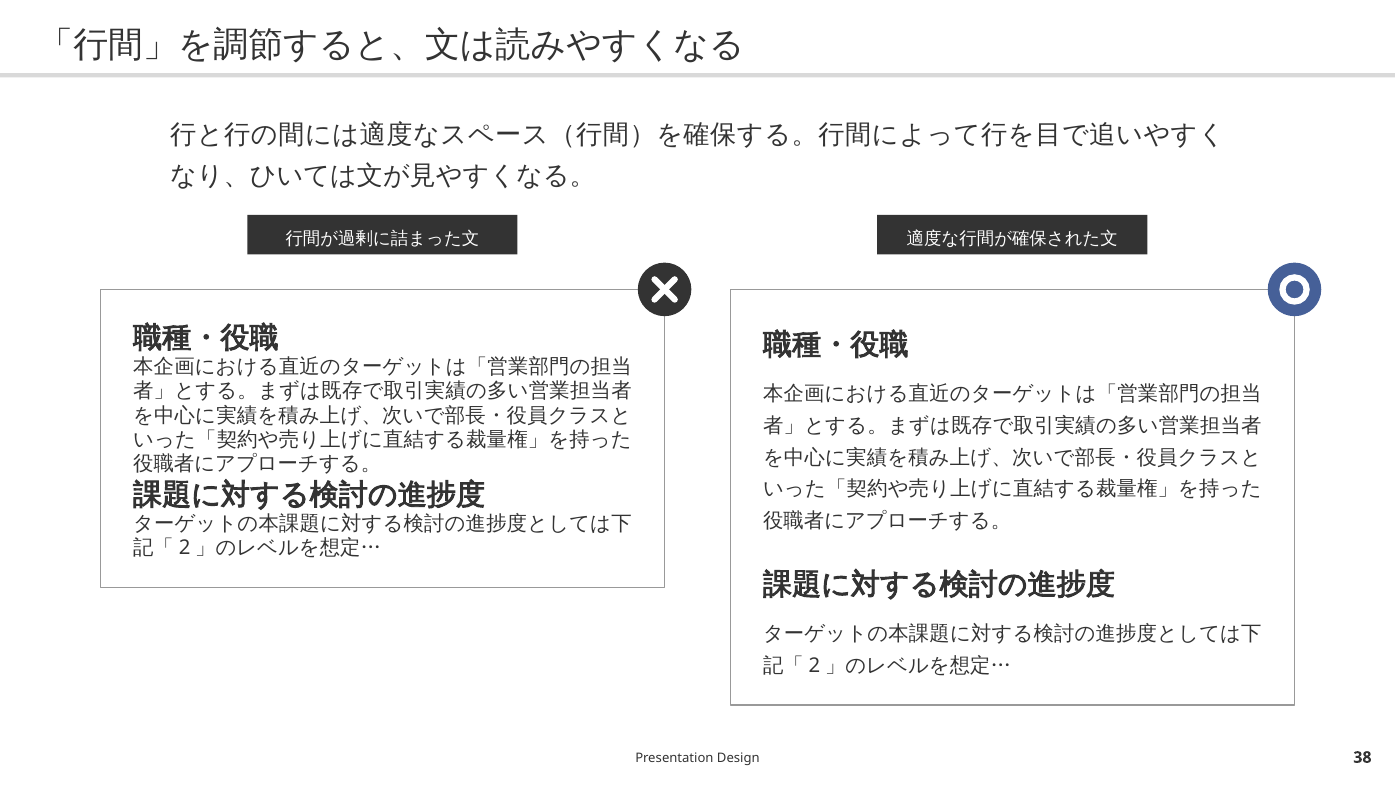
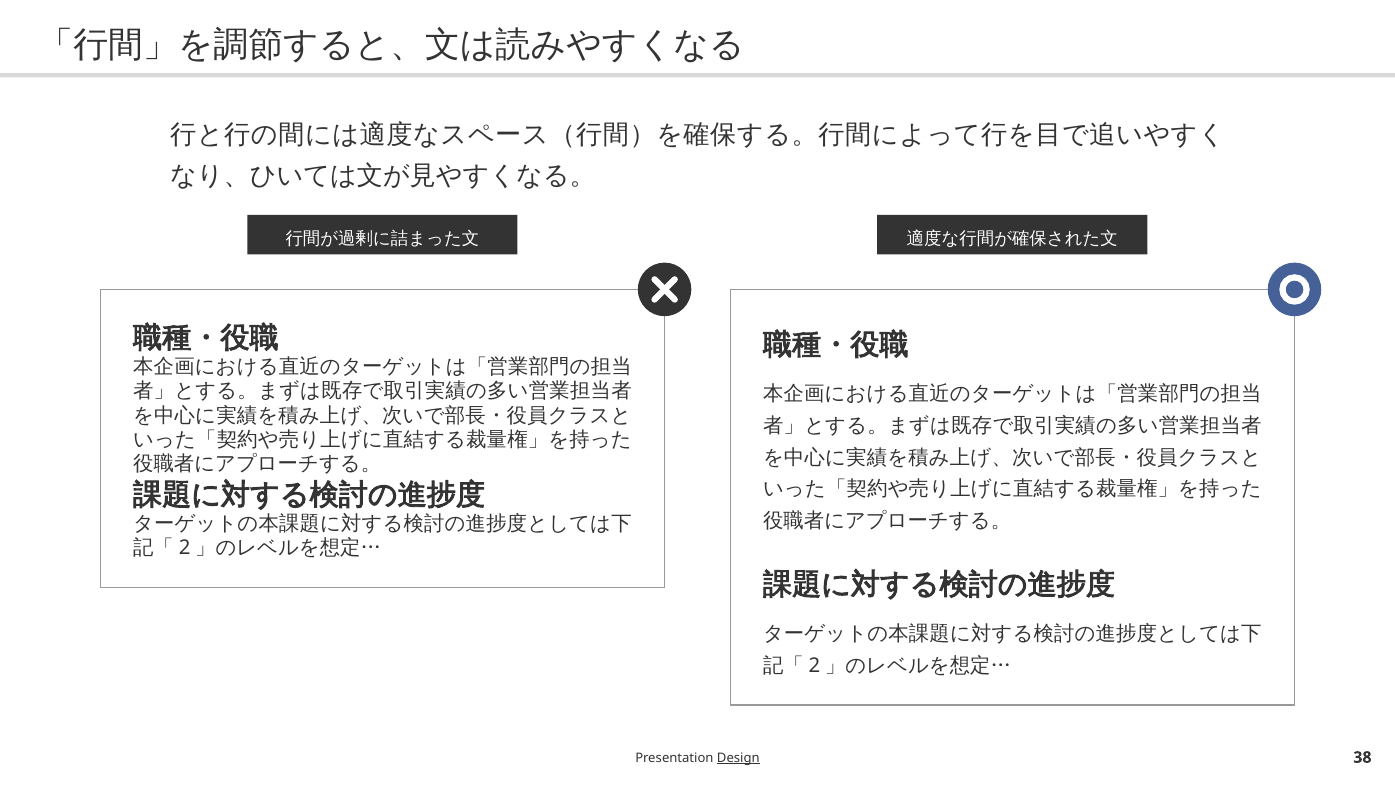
Design underline: none -> present (738, 758)
